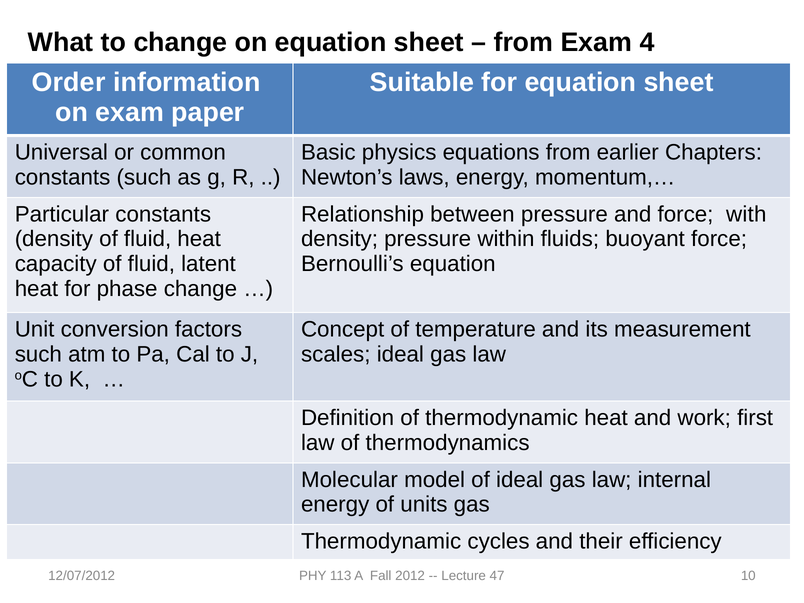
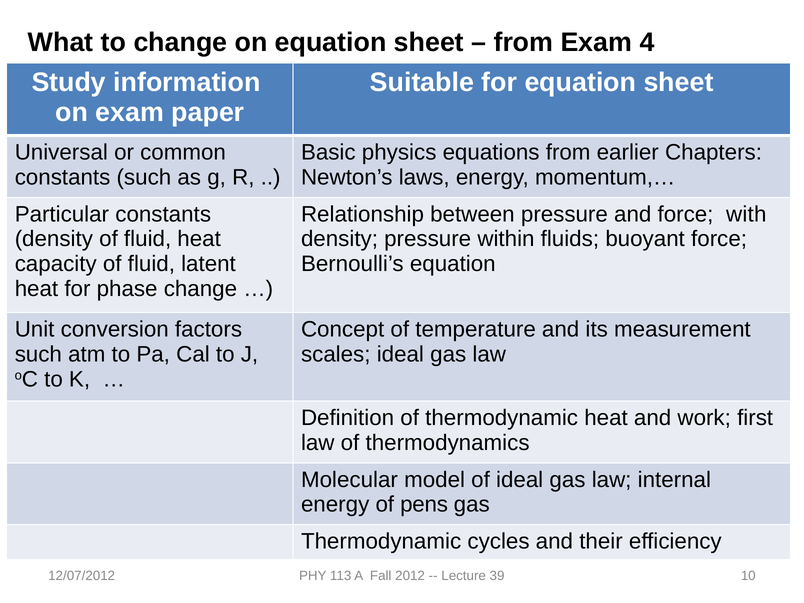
Order: Order -> Study (69, 83)
units: units -> pens (424, 505)
47: 47 -> 39 (497, 576)
